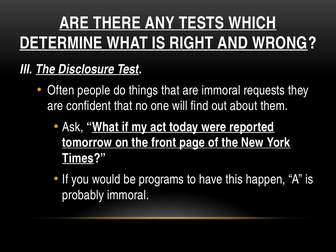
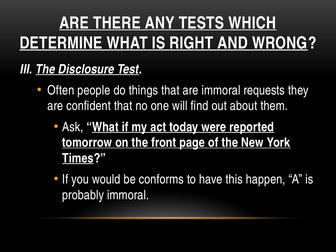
programs: programs -> conforms (161, 179)
